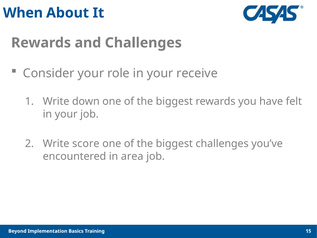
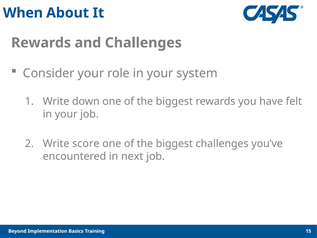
receive: receive -> system (197, 73)
area: area -> next (132, 156)
